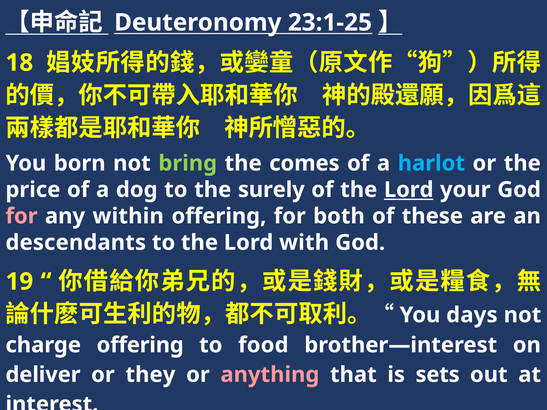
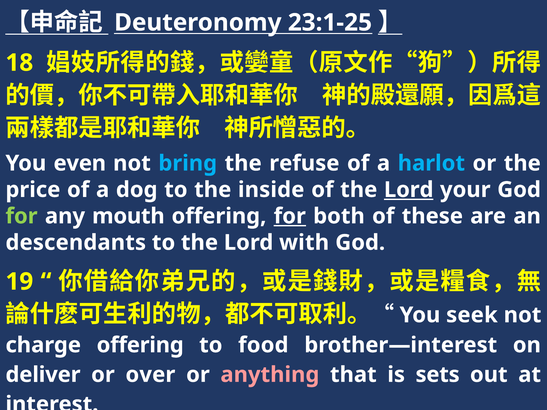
born: born -> even (80, 163)
bring colour: light green -> light blue (188, 163)
comes: comes -> refuse (304, 163)
surely: surely -> inside (271, 190)
for colour: pink -> light green (22, 216)
within: within -> mouth (128, 216)
for underline: none -> present (290, 216)
days: days -> seek (472, 315)
they: they -> over (150, 375)
